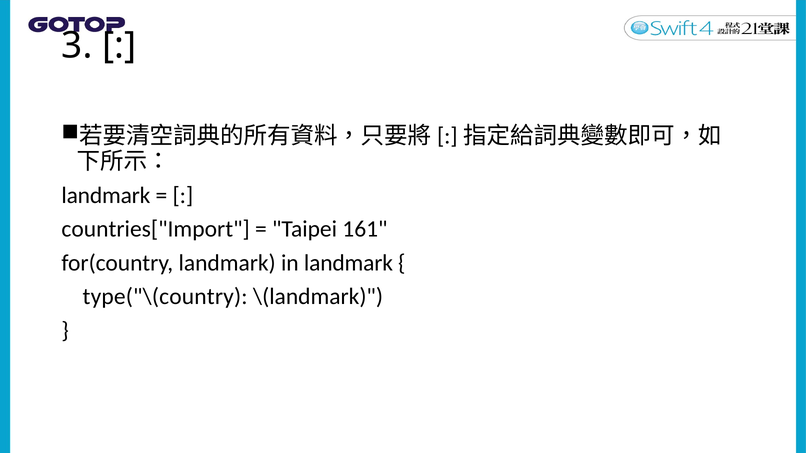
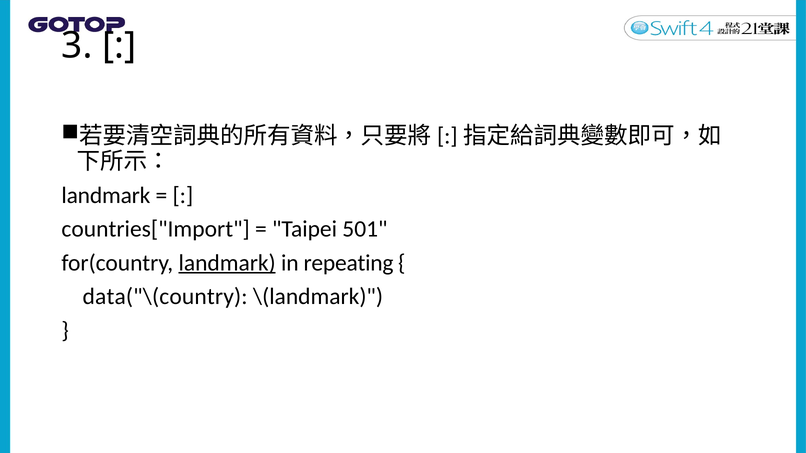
161: 161 -> 501 (365, 229)
landmark underline: none -> present (227, 263)
in landmark: landmark -> repeating (349, 263)
type("\(country: type("\(country -> data("\(country (165, 297)
